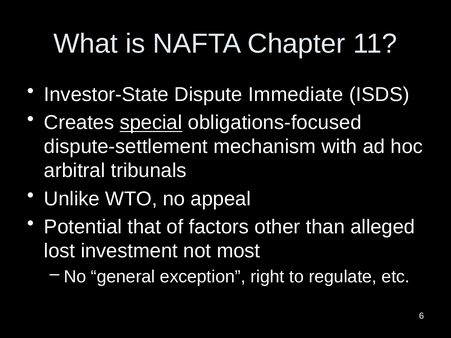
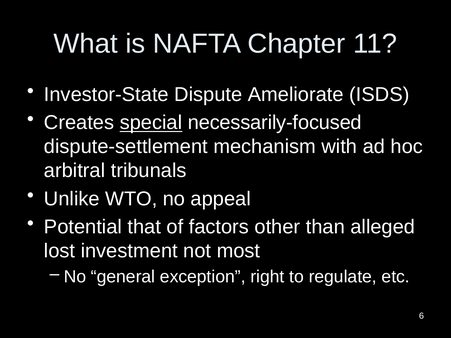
Immediate: Immediate -> Ameliorate (296, 95)
obligations-focused: obligations-focused -> necessarily-focused (275, 123)
